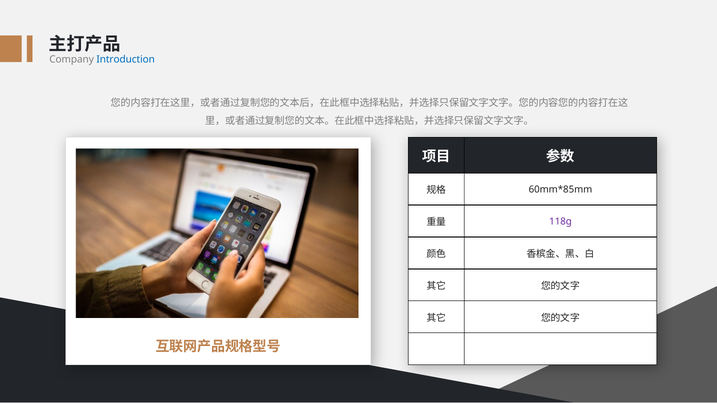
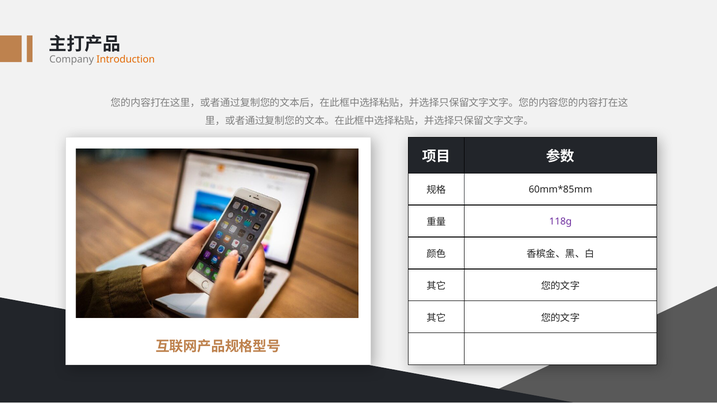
Introduction colour: blue -> orange (126, 59)
